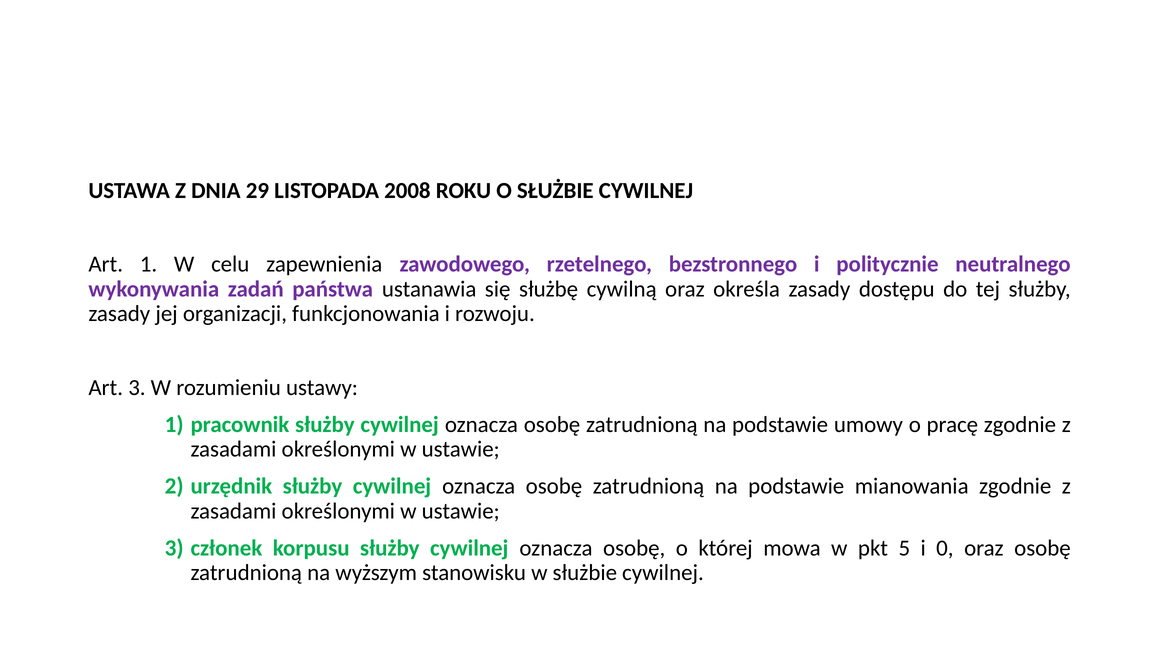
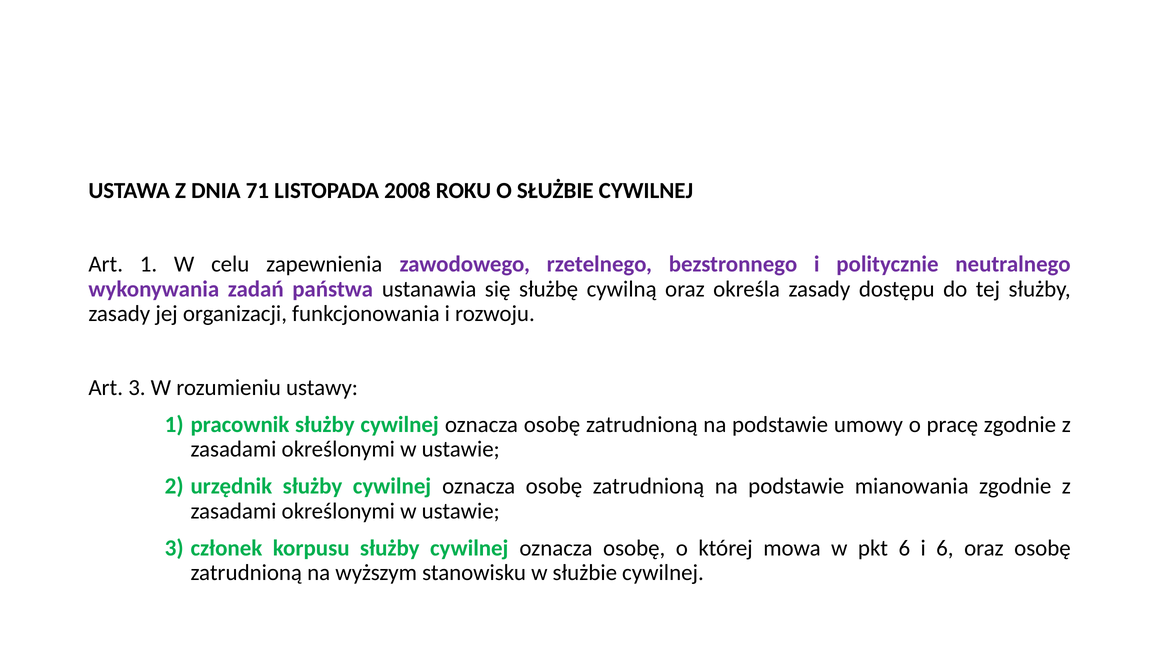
29: 29 -> 71 (257, 190)
pkt 5: 5 -> 6 (904, 548)
i 0: 0 -> 6 (945, 548)
